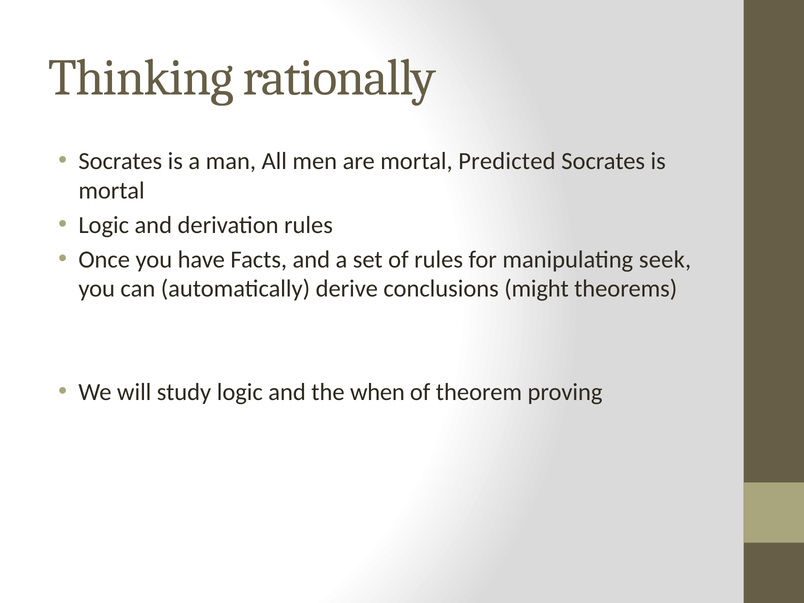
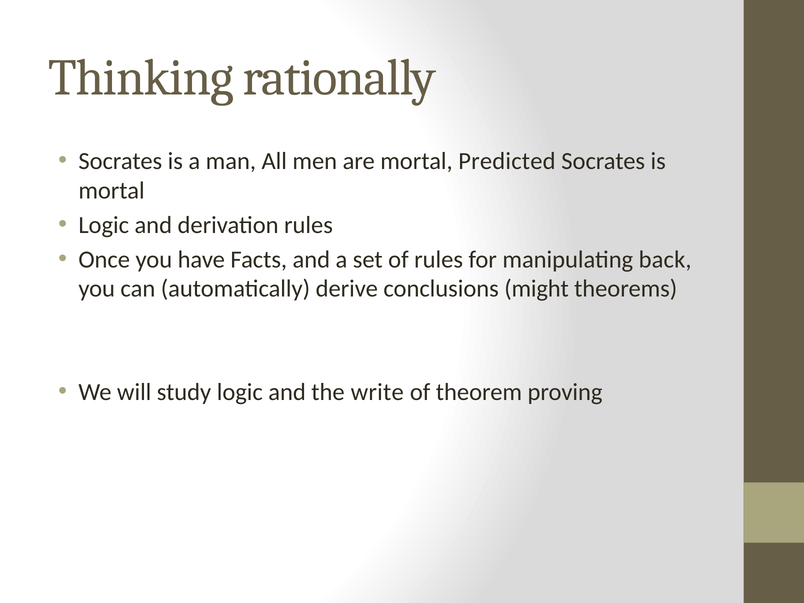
seek: seek -> back (665, 259)
when: when -> write (377, 392)
